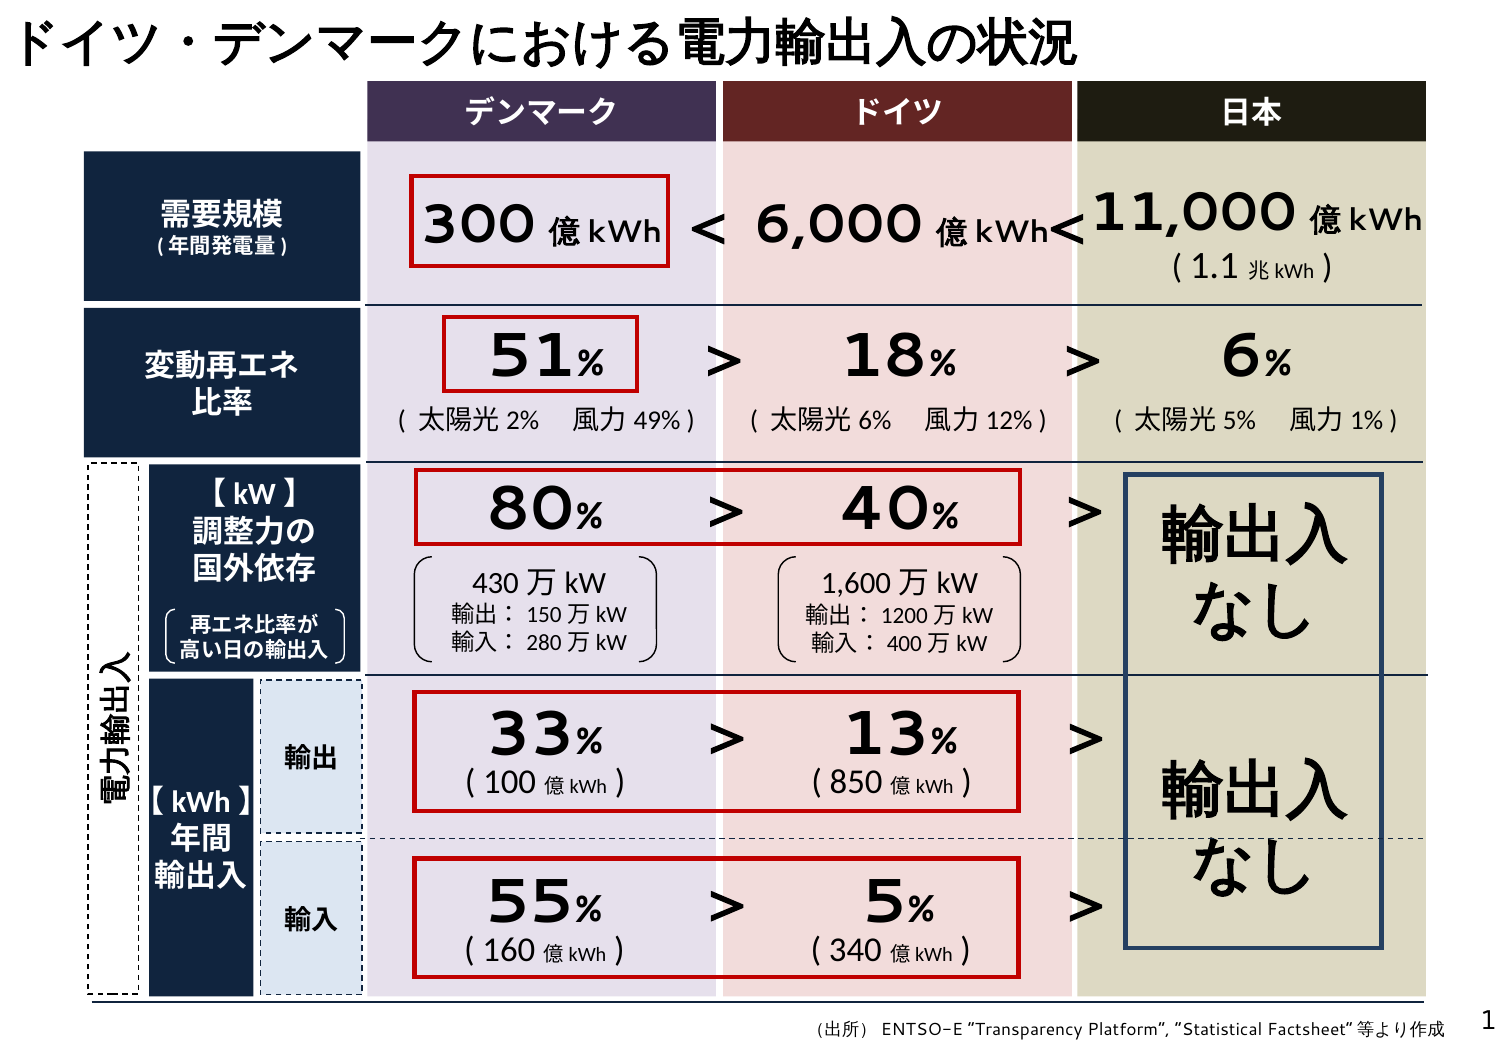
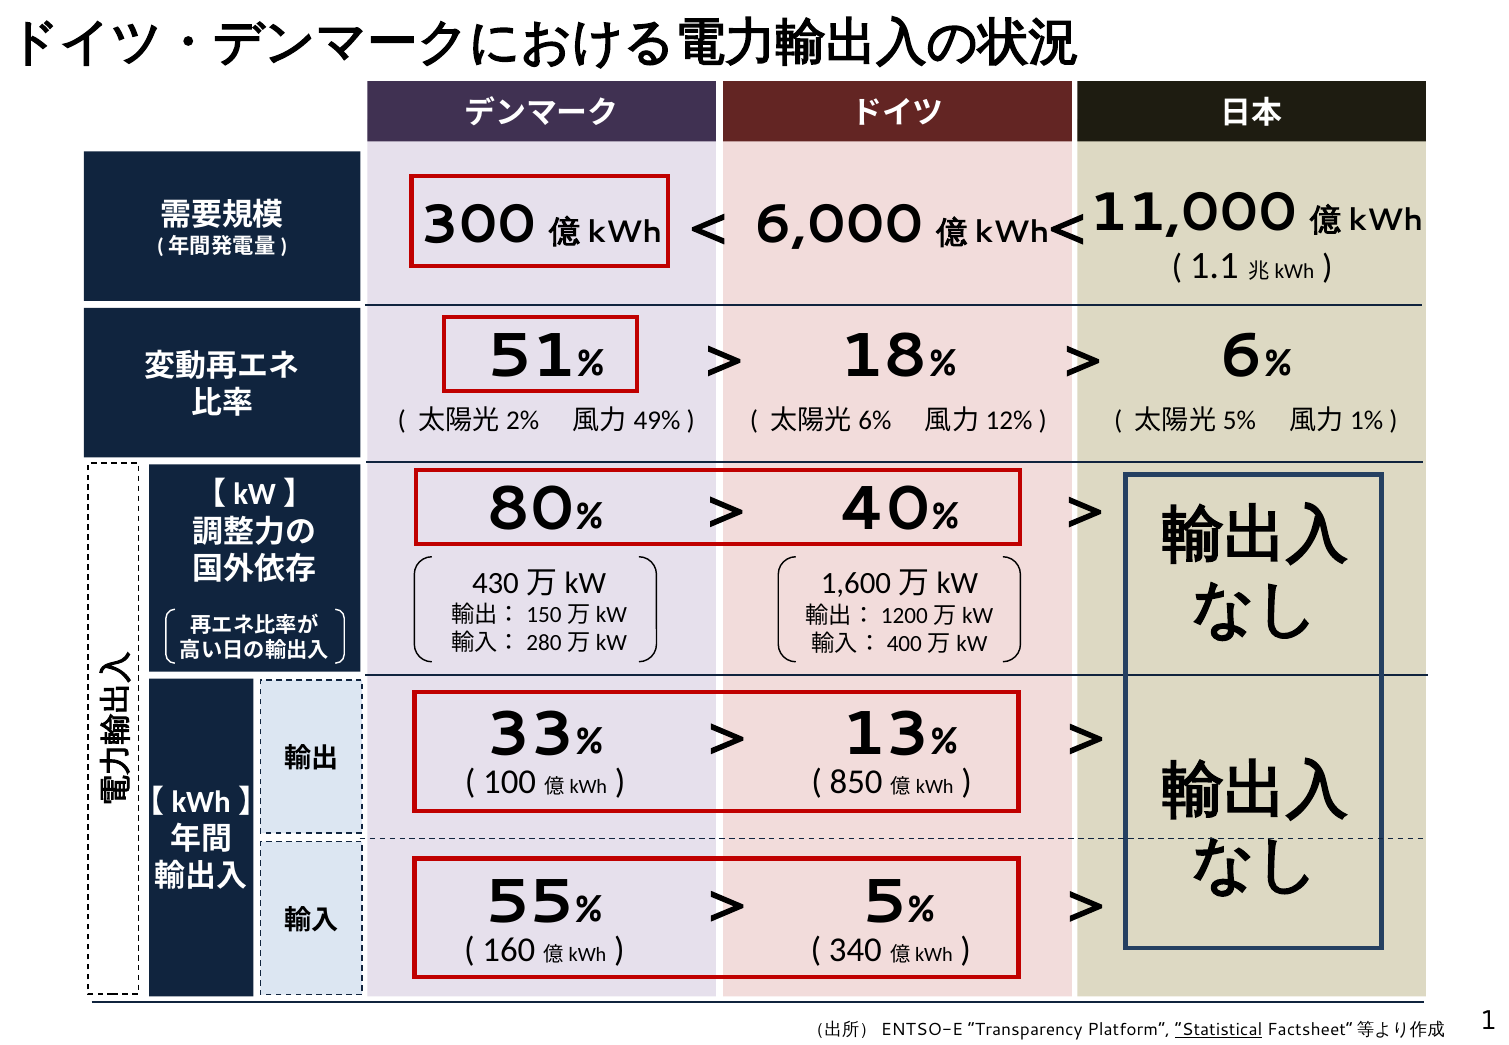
Statistical underline: none -> present (1219, 1030)
